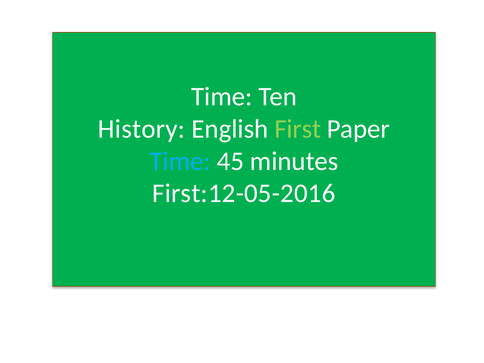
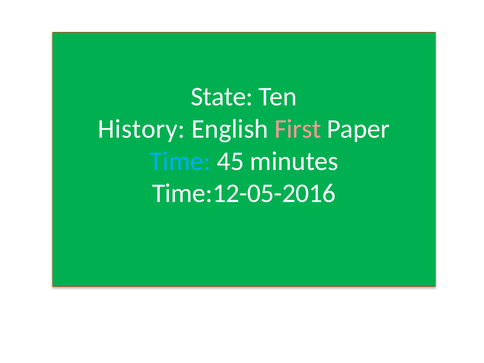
Time: Time -> State (222, 97)
First colour: light green -> pink (298, 129)
First:12-05-2016: First:12-05-2016 -> Time:12-05-2016 (244, 193)
